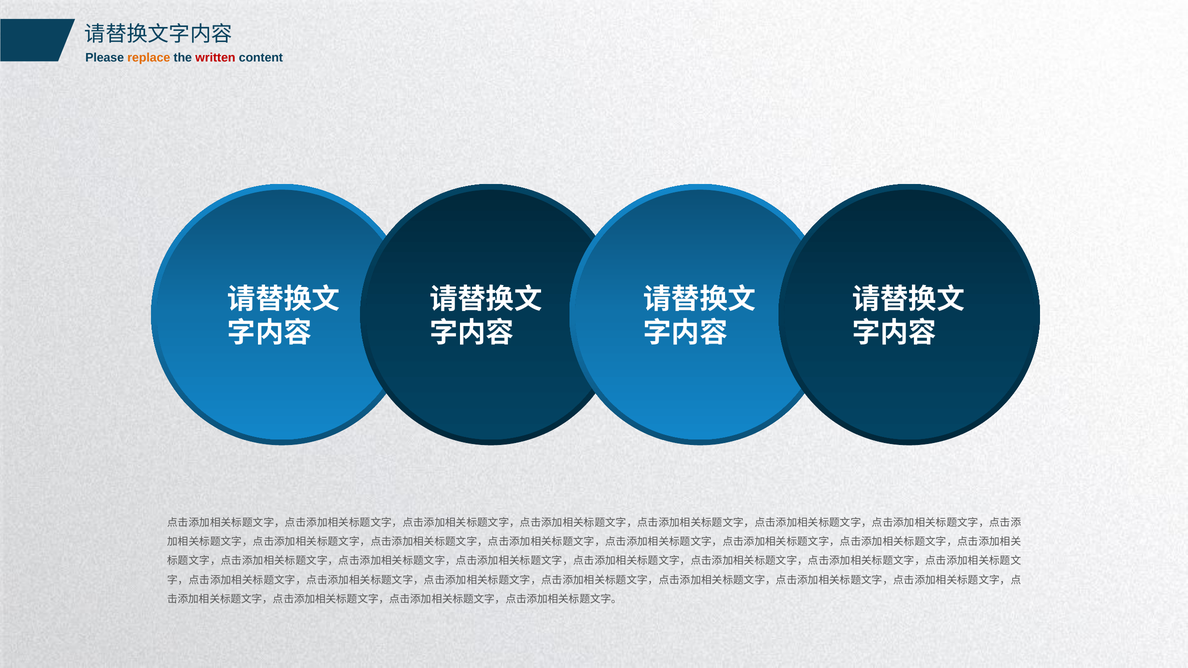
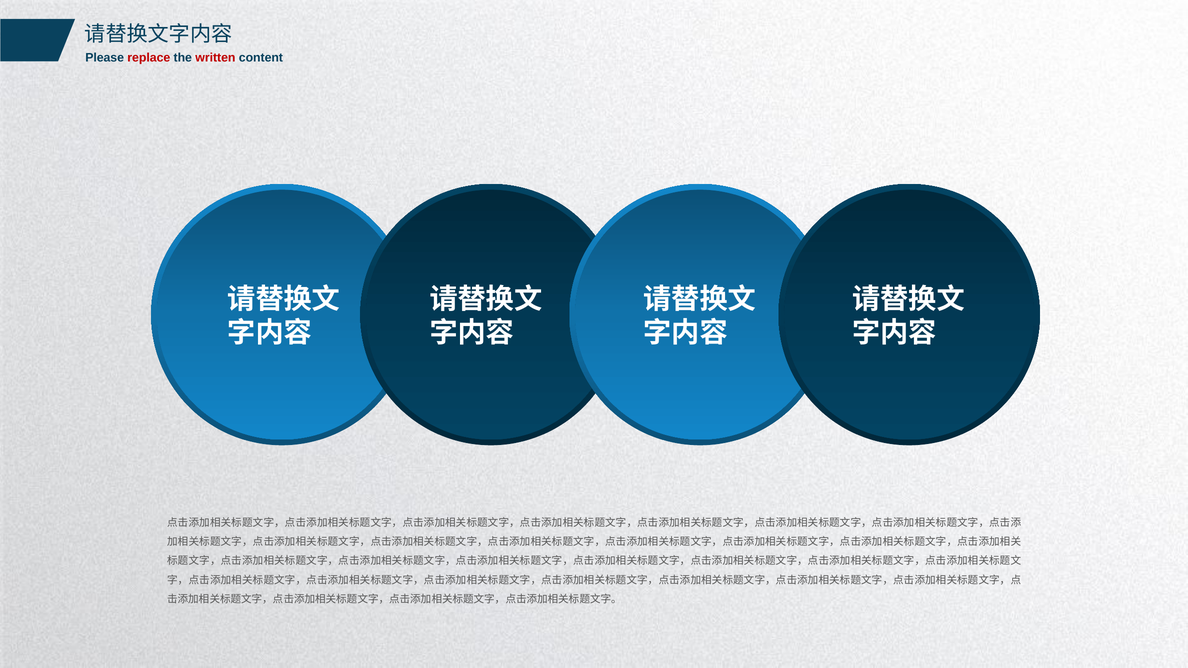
replace colour: orange -> red (149, 58)
